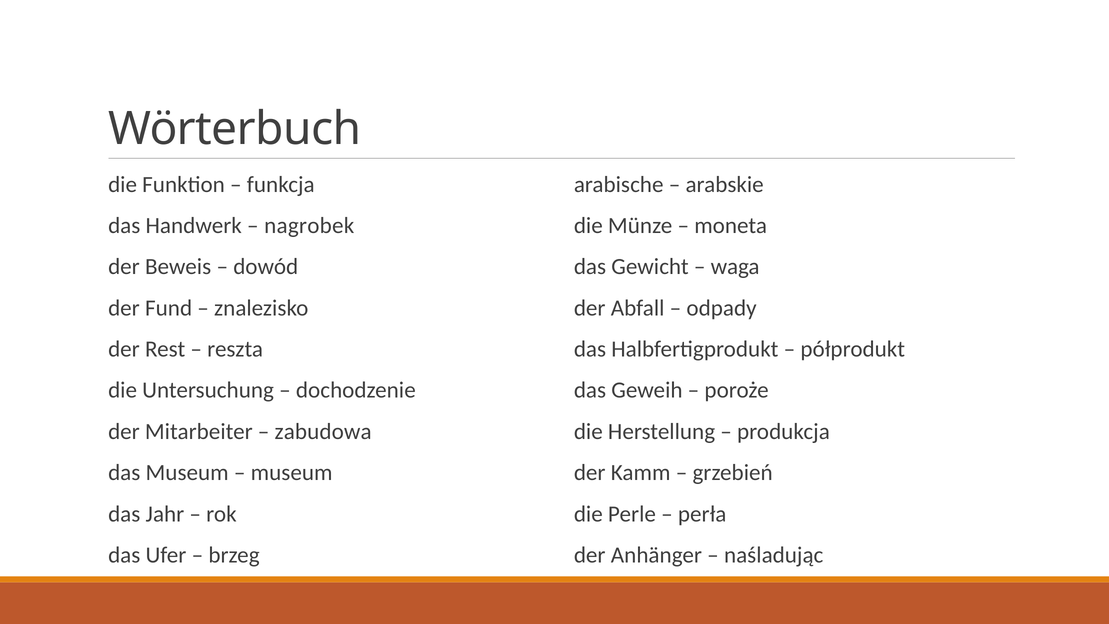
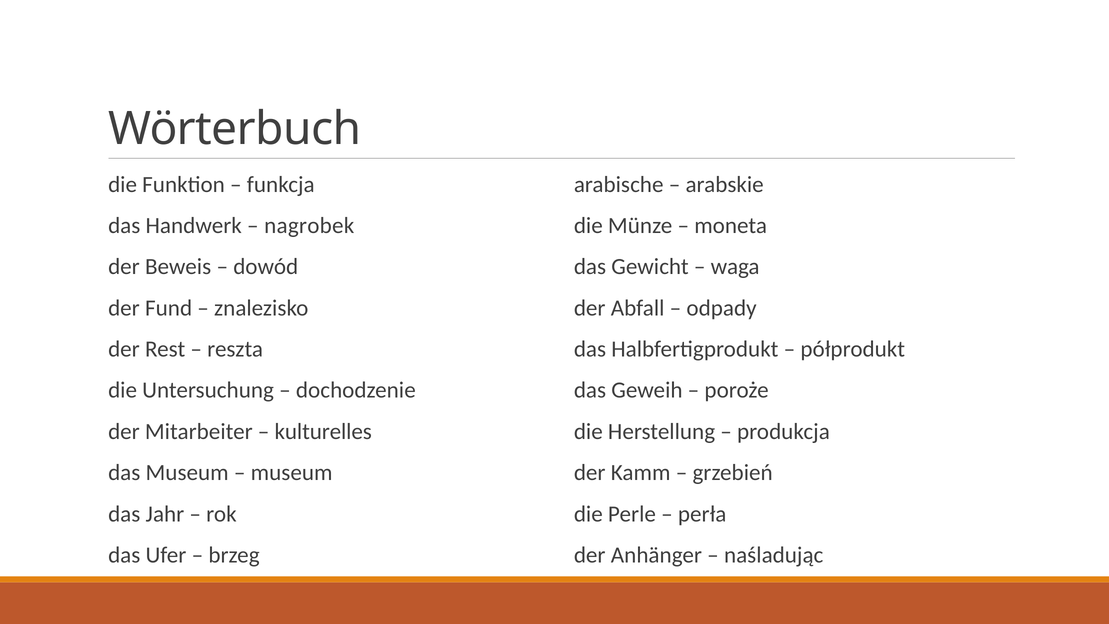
zabudowa: zabudowa -> kulturelles (323, 431)
